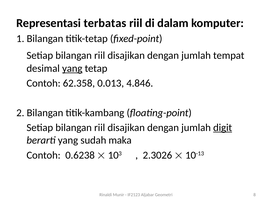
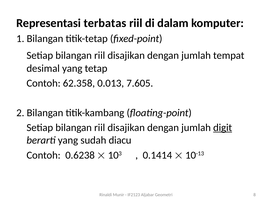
yang underline: present -> none (72, 68)
4.846: 4.846 -> 7.605 (140, 83)
maka: maka -> diacu (120, 140)
2.3026: 2.3026 -> 0.1414 (157, 155)
